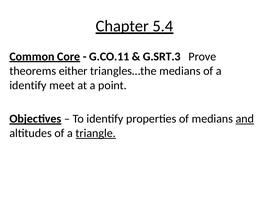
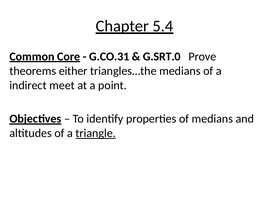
G.CO.11: G.CO.11 -> G.CO.31 (109, 56)
G.SRT.3: G.SRT.3 -> G.SRT.0 (162, 56)
identify: identify -> indirect (28, 85)
and underline: present -> none (245, 119)
